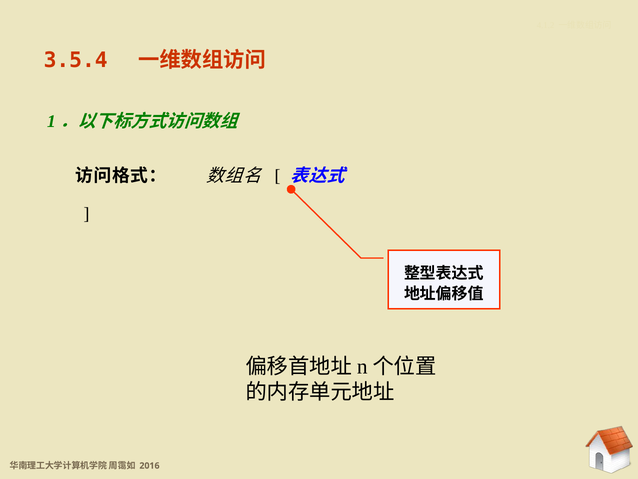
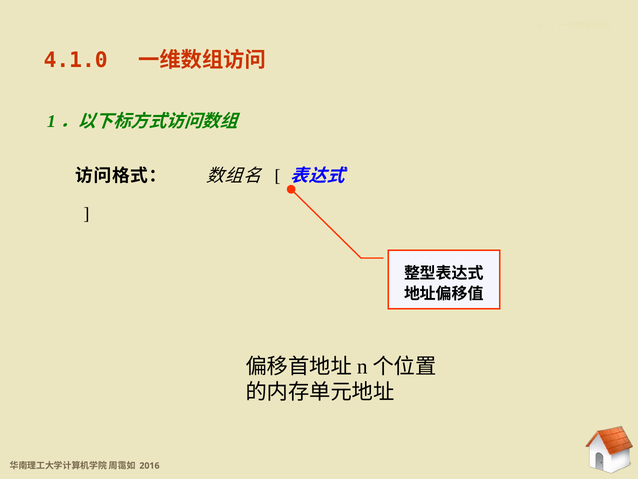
3.5.4: 3.5.4 -> 4.1.0 (76, 60)
